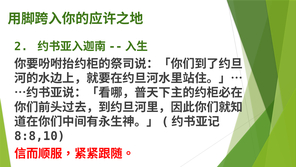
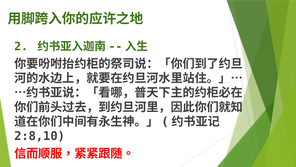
8:8,10: 8:8,10 -> 2:8,10 (40, 136)
